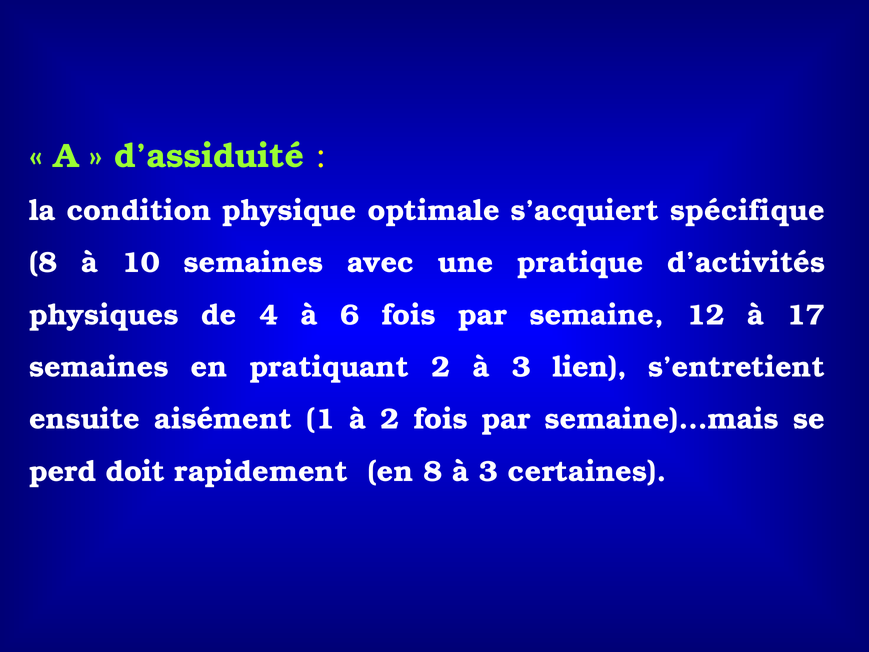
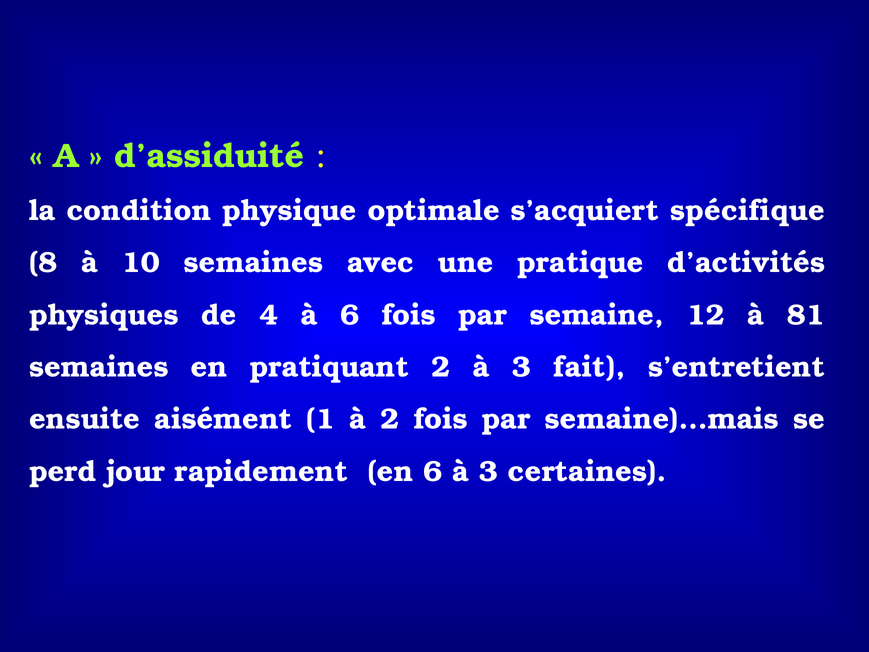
17: 17 -> 81 (806, 315)
lien: lien -> fait (589, 367)
doit: doit -> jour (135, 471)
en 8: 8 -> 6 (433, 471)
